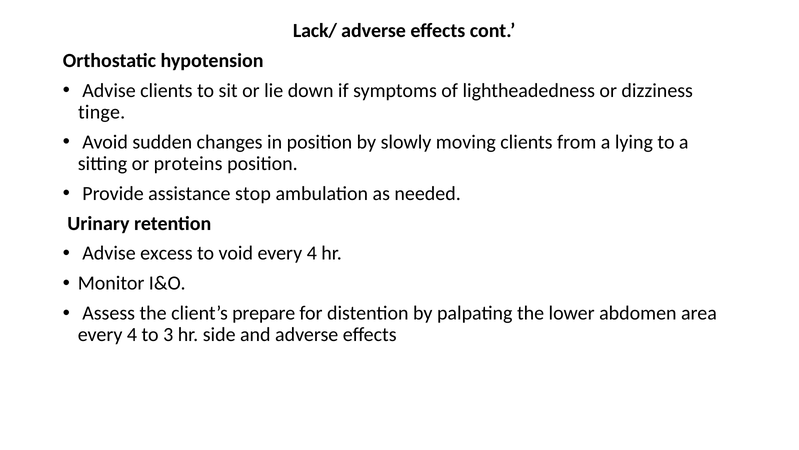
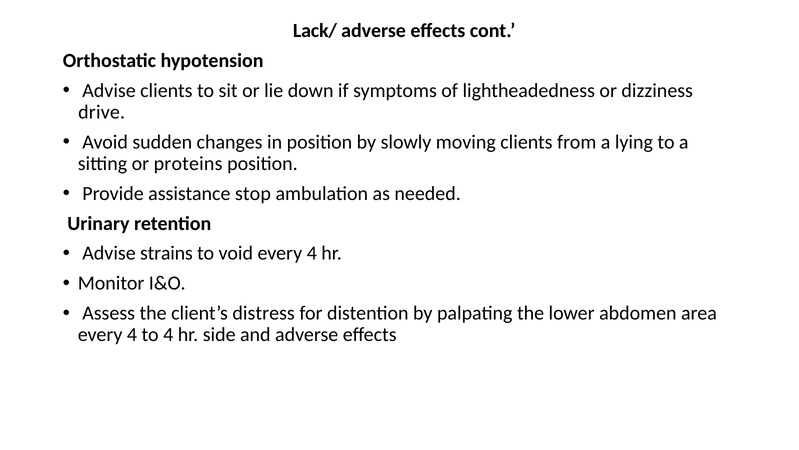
tinge: tinge -> drive (102, 112)
excess: excess -> strains (166, 253)
prepare: prepare -> distress (264, 313)
to 3: 3 -> 4 (168, 334)
